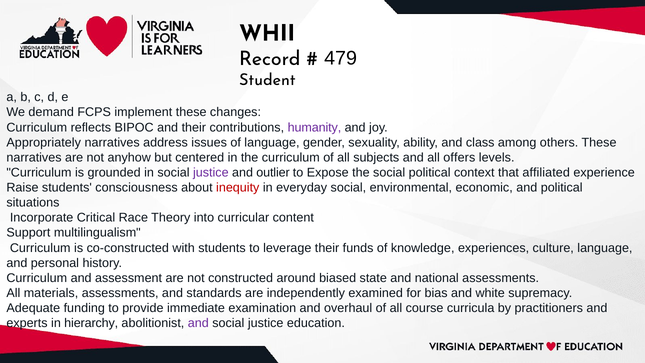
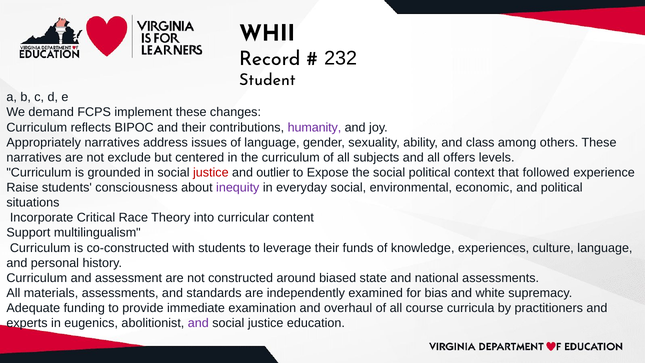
479: 479 -> 232 (341, 58)
anyhow: anyhow -> exclude (129, 157)
justice colour: purple -> red (211, 172)
affiliated: affiliated -> followed (546, 172)
inequity colour: red -> purple (238, 188)
hierarchy: hierarchy -> eugenics (91, 323)
